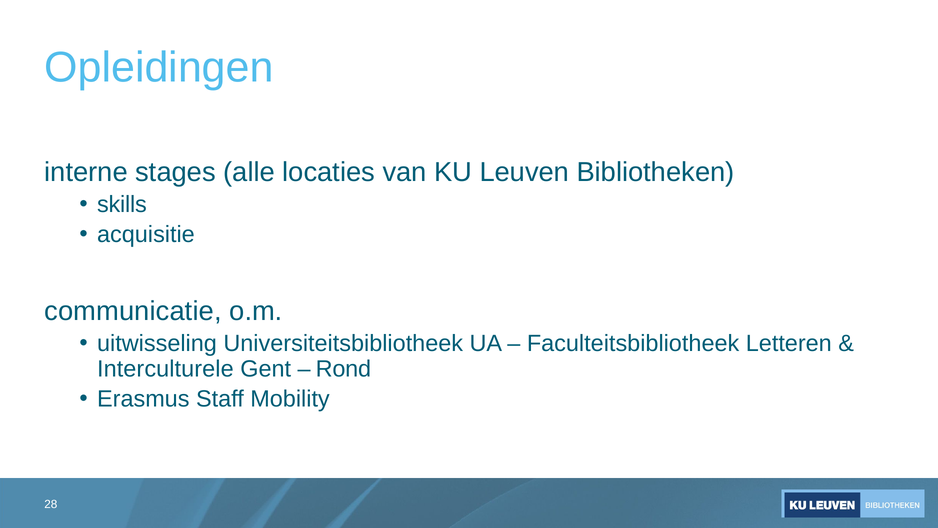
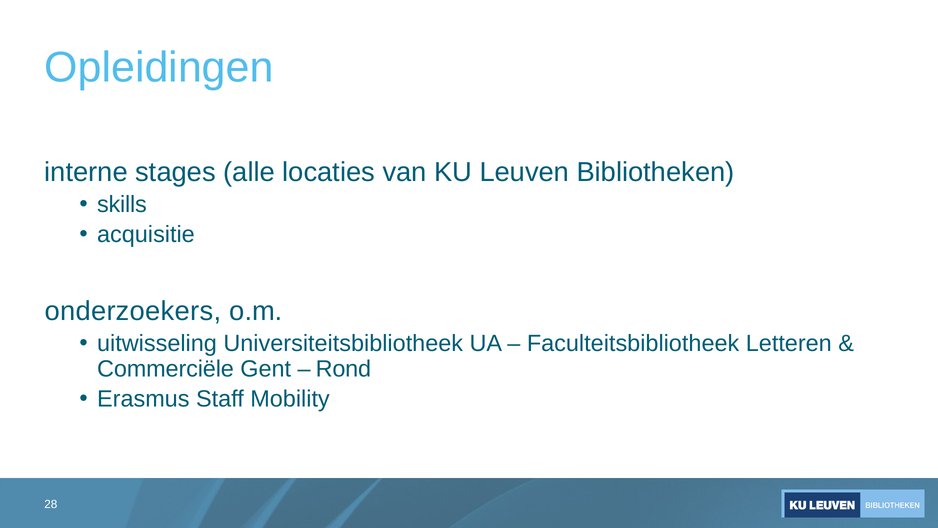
communicatie: communicatie -> onderzoekers (133, 311)
Interculturele: Interculturele -> Commerciële (165, 369)
